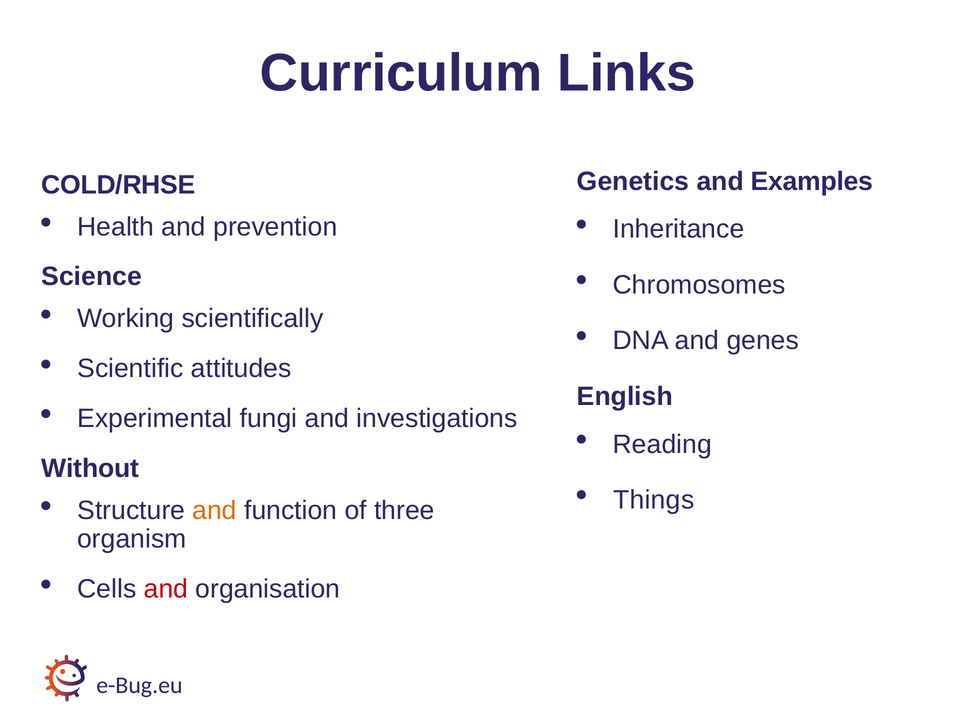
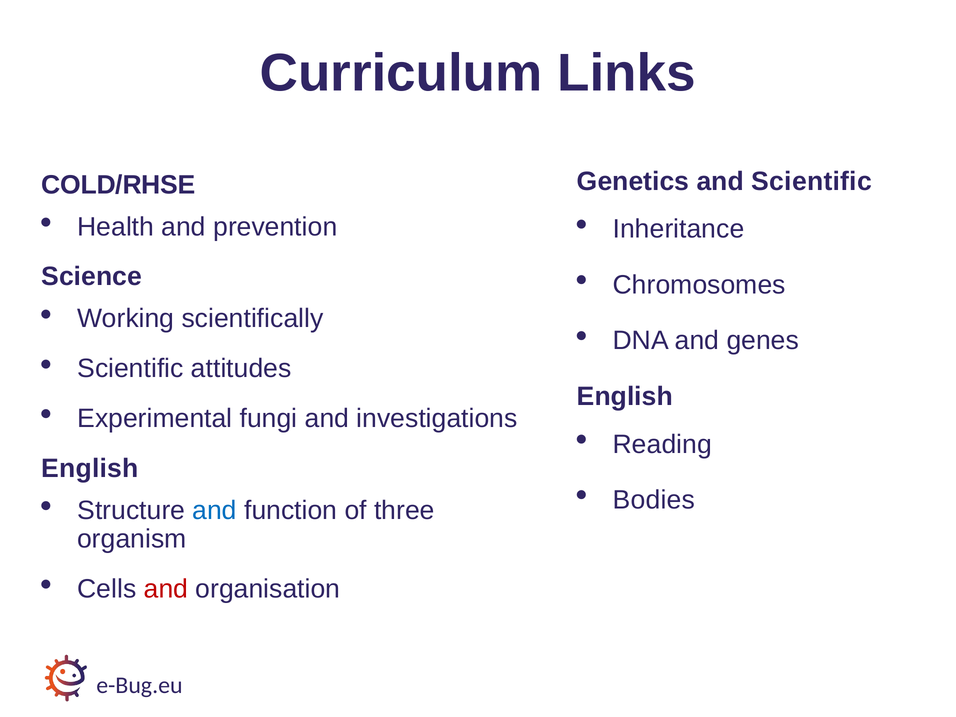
and Examples: Examples -> Scientific (812, 181)
Without: Without -> English (90, 469)
Things: Things -> Bodies (654, 500)
and colour: orange -> blue (215, 510)
